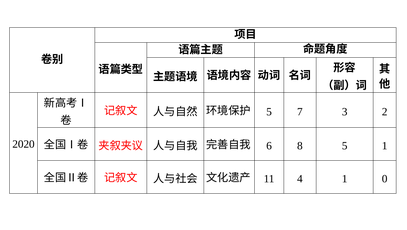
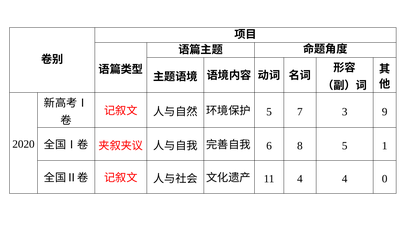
2: 2 -> 9 (385, 112)
4 1: 1 -> 4 (345, 179)
